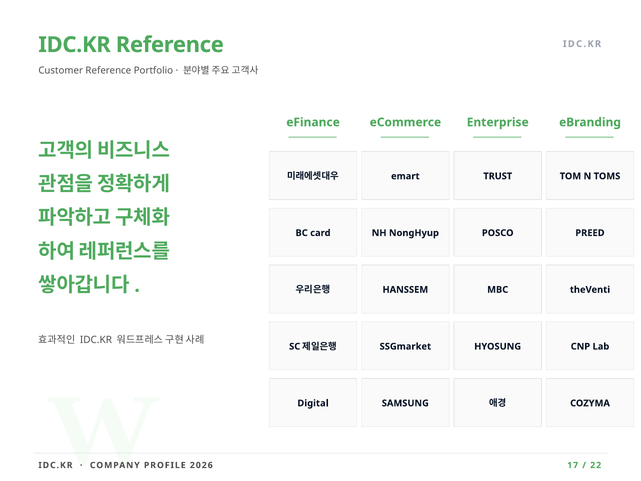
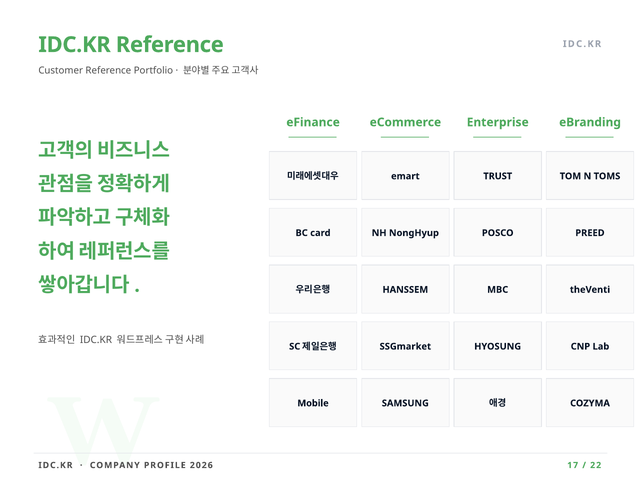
Digital: Digital -> Mobile (313, 403)
